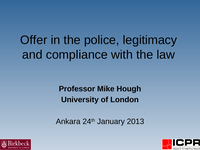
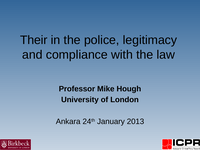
Offer: Offer -> Their (34, 40)
